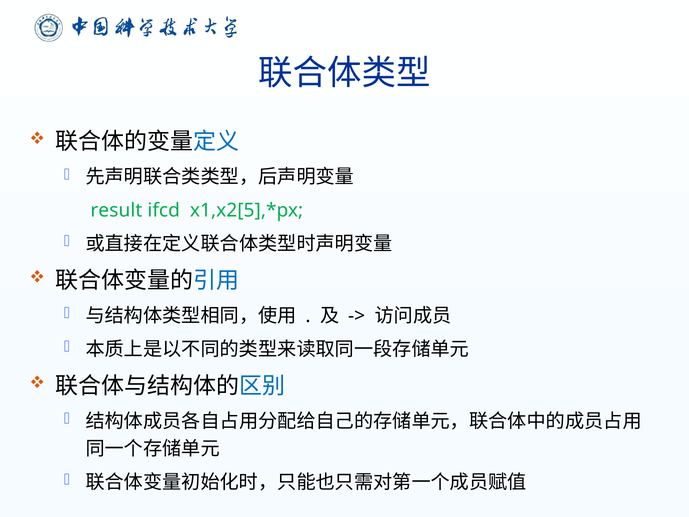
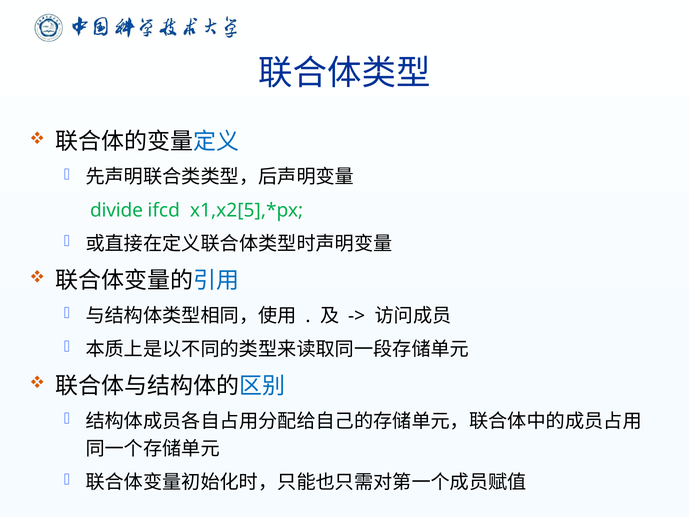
result: result -> divide (117, 210)
